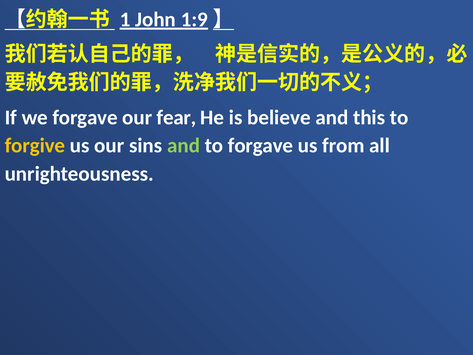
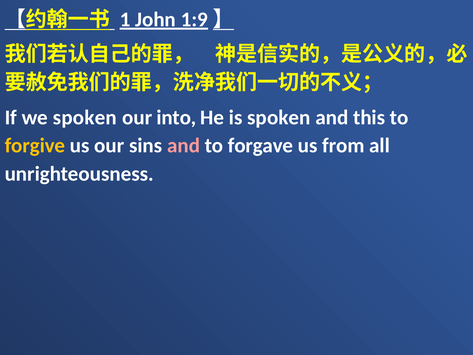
we forgave: forgave -> spoken (85, 117)
fear: fear -> into (176, 117)
is believe: believe -> spoken (279, 117)
and colour: light green -> pink (184, 146)
